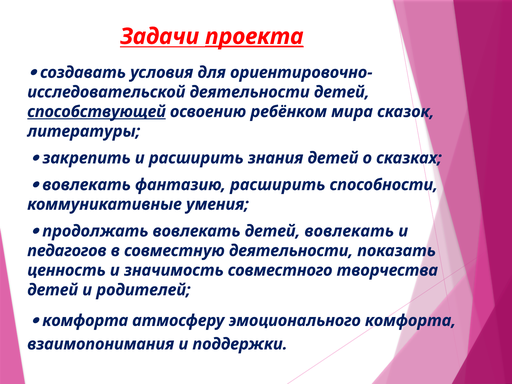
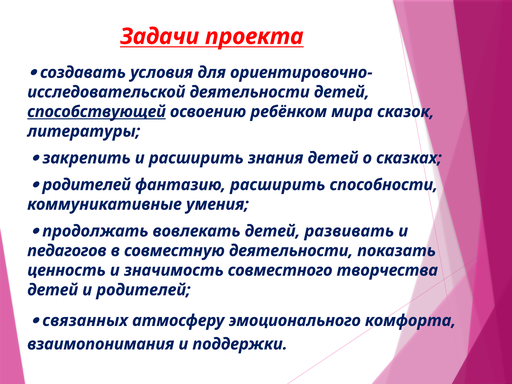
проекта underline: present -> none (254, 36)
вовлекать: вовлекать -> родителей (87, 185)
детей вовлекать: вовлекать -> развивать (349, 231)
комфорта: комфорта -> связанных (85, 321)
